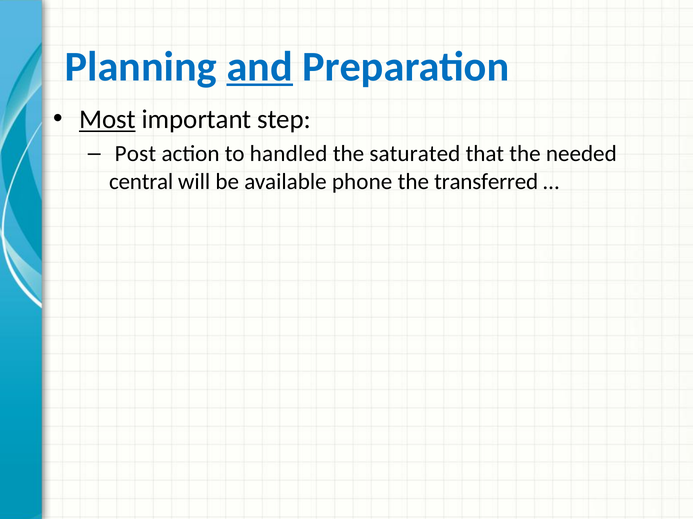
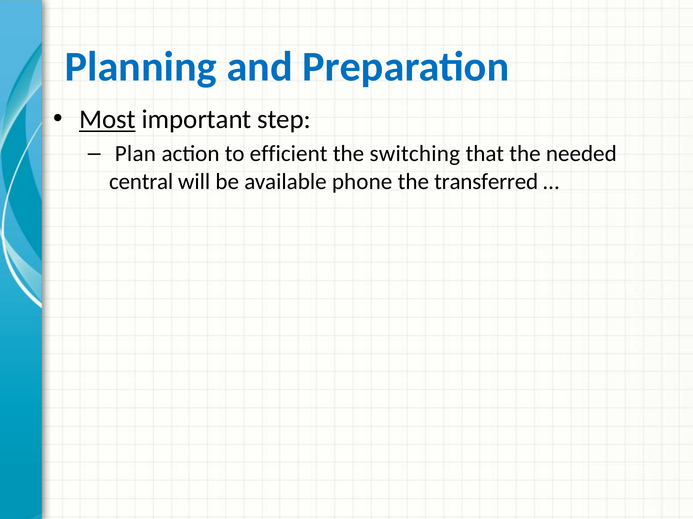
and underline: present -> none (260, 67)
Post: Post -> Plan (135, 154)
handled: handled -> efficient (289, 154)
saturated: saturated -> switching (415, 154)
